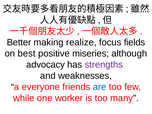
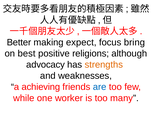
realize: realize -> expect (81, 42)
fields: fields -> bring (134, 42)
miseries: miseries -> religions (91, 53)
strengths colour: purple -> orange (104, 65)
everyone: everyone -> achieving (41, 87)
